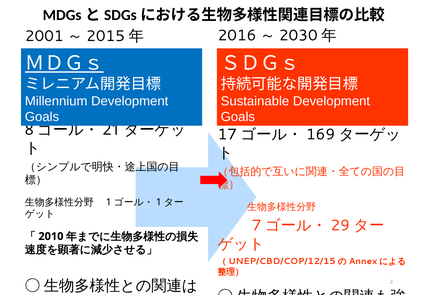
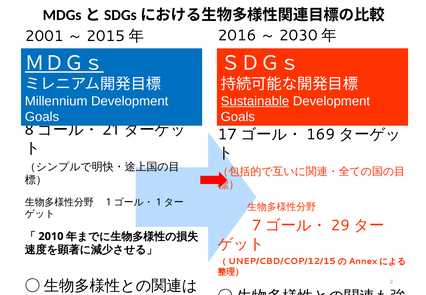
Sustainable underline: none -> present (255, 101)
